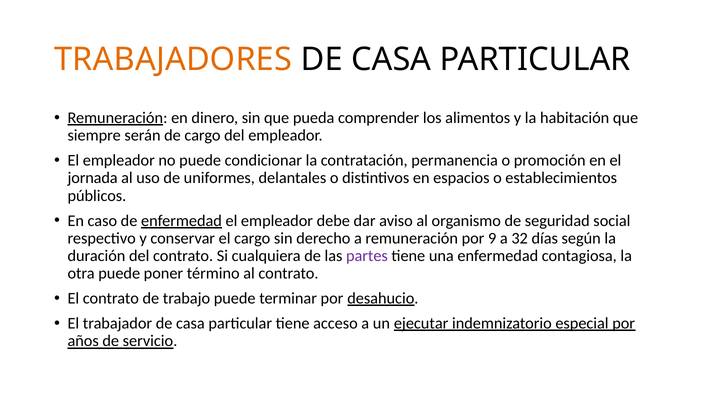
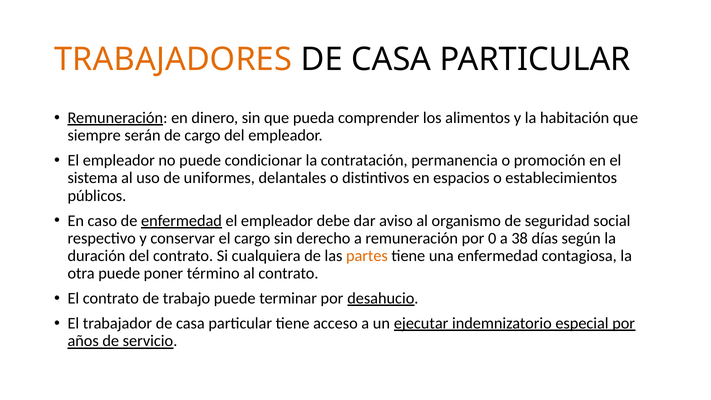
jornada: jornada -> sistema (93, 178)
9: 9 -> 0 (492, 238)
32: 32 -> 38 (520, 238)
partes colour: purple -> orange (367, 256)
